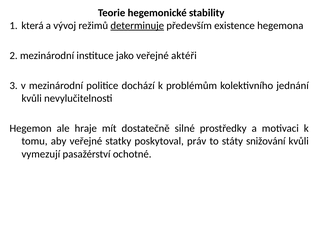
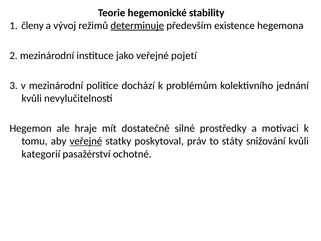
která: která -> členy (33, 26)
aktéři: aktéři -> pojetí (184, 55)
veřejné underline: none -> present (86, 141)
vymezují: vymezují -> kategorií (41, 154)
